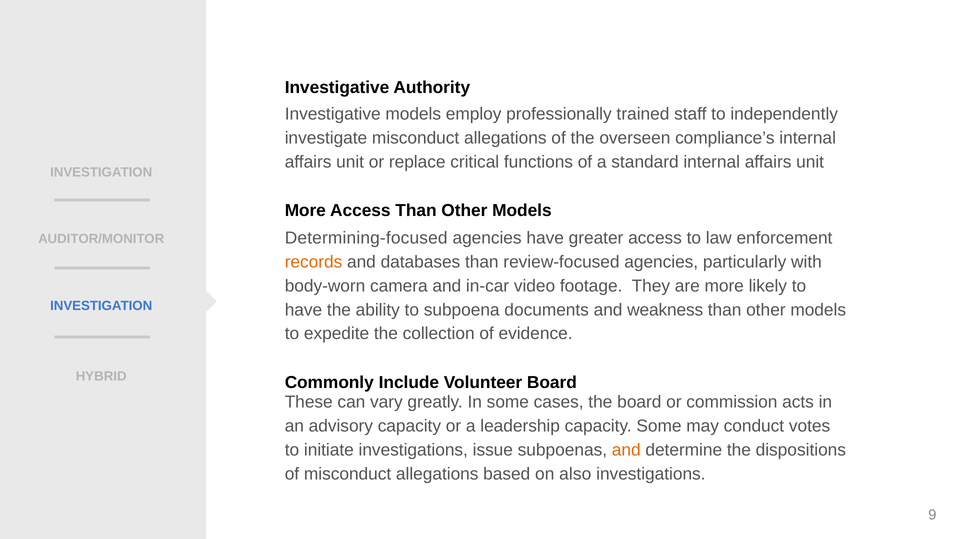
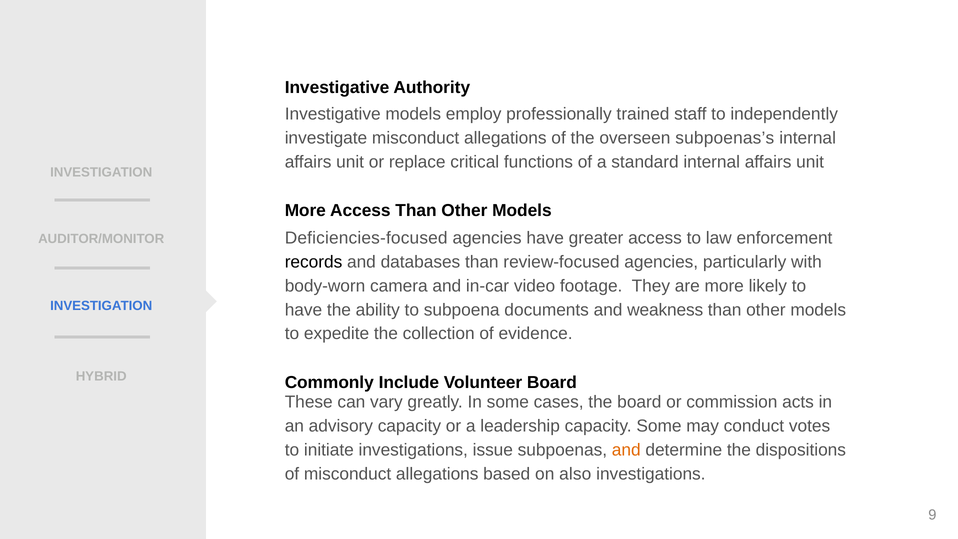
compliance’s: compliance’s -> subpoenas’s (725, 138)
Determining-focused: Determining-focused -> Deficiencies-focused (366, 238)
records colour: orange -> black (314, 262)
